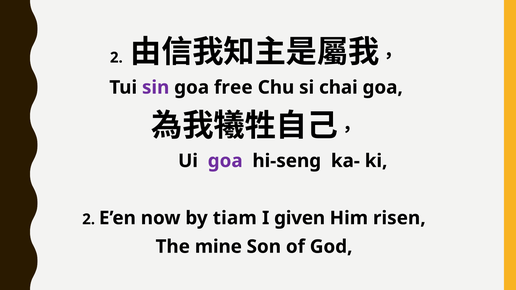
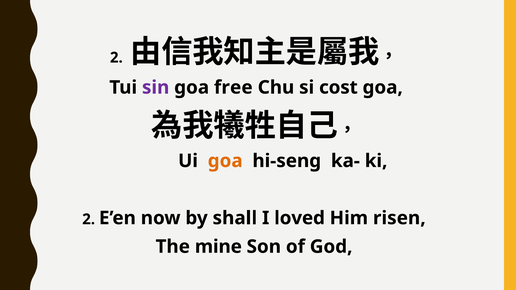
chai: chai -> cost (338, 87)
goa colour: purple -> orange (225, 161)
tiam: tiam -> shall (235, 218)
given: given -> loved (300, 218)
